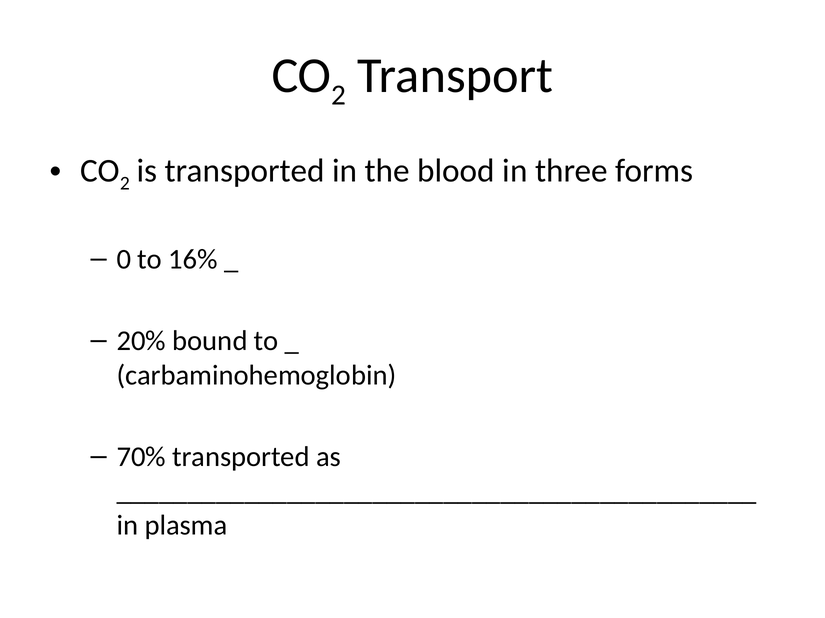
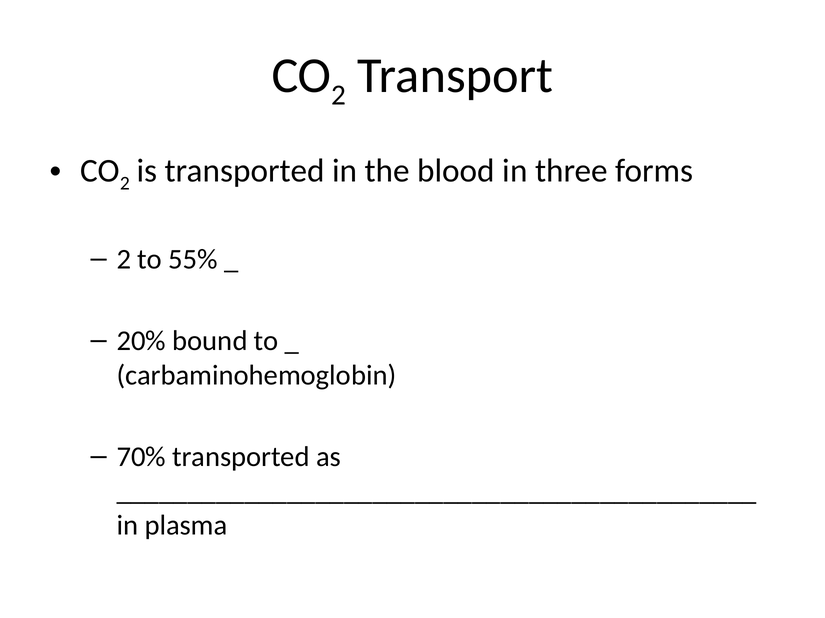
0: 0 -> 2 (124, 260)
16%: 16% -> 55% (193, 260)
